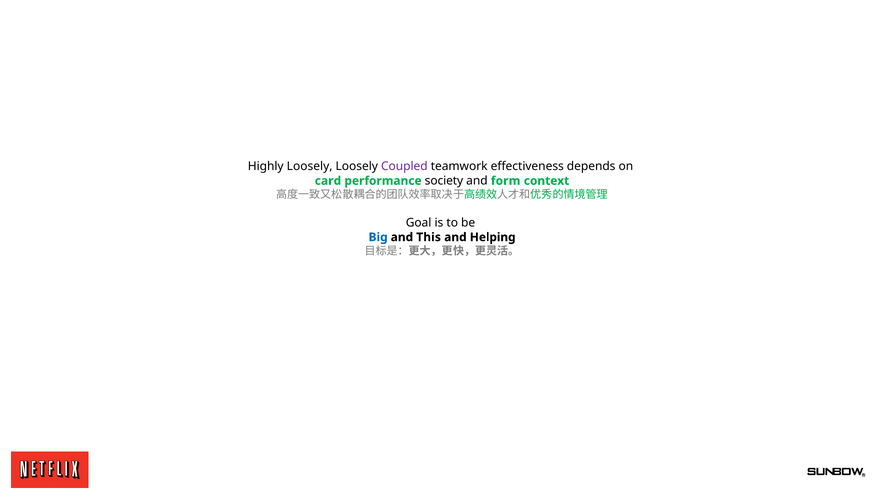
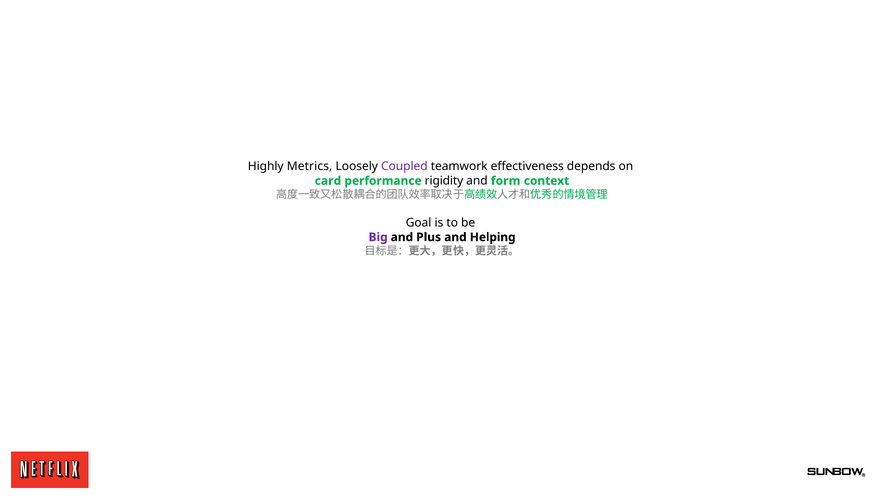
Highly Loosely: Loosely -> Metrics (310, 167)
society: society -> rigidity (444, 181)
Big colour: blue -> purple (378, 237)
This: This -> Plus (429, 237)
